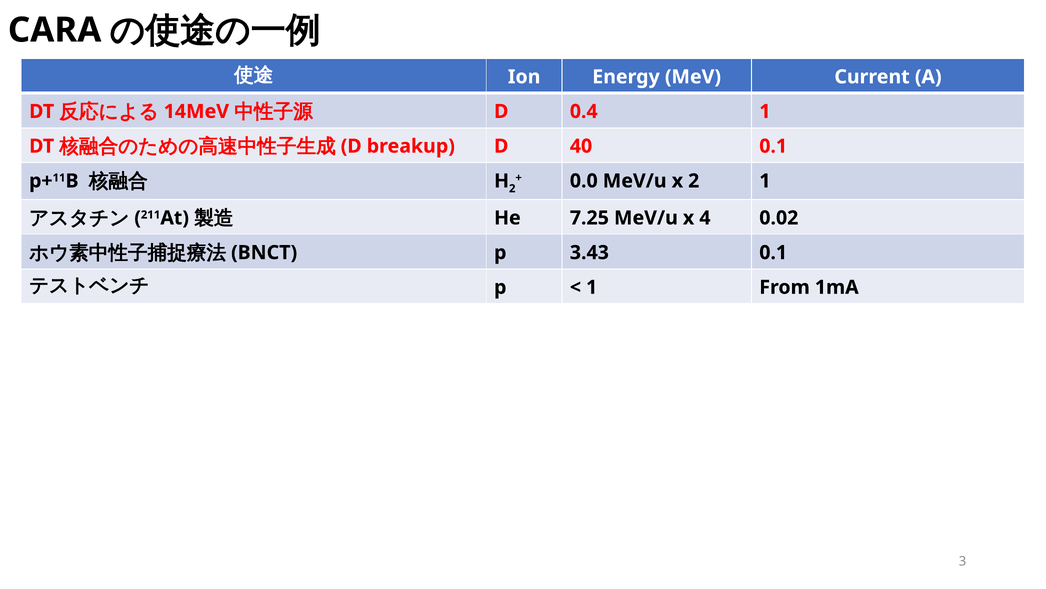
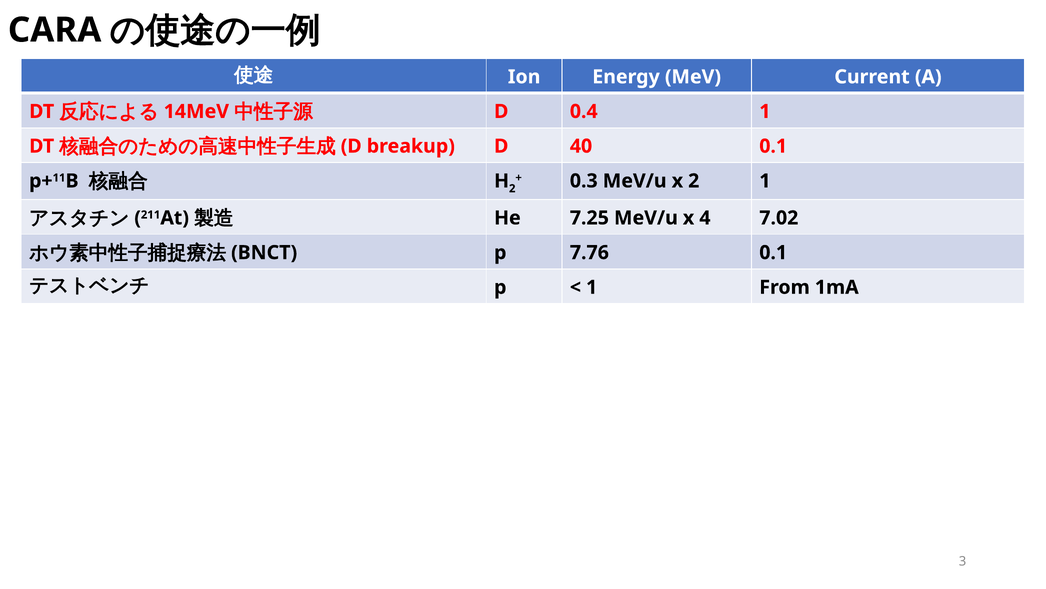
0.0: 0.0 -> 0.3 (584, 181)
0.02: 0.02 -> 7.02 (779, 218)
3.43: 3.43 -> 7.76 (589, 252)
